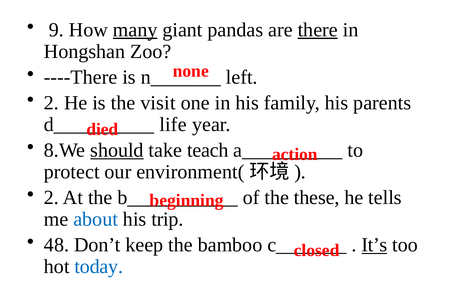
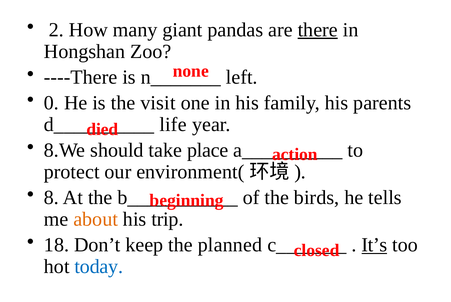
9: 9 -> 2 (56, 30)
many underline: present -> none (135, 30)
2: 2 -> 0 (51, 103)
should underline: present -> none (117, 150)
teach: teach -> place (208, 150)
2: 2 -> 8 (51, 197)
these: these -> birds (317, 197)
about colour: blue -> orange (96, 219)
48: 48 -> 18 (57, 245)
bamboo: bamboo -> planned (230, 245)
